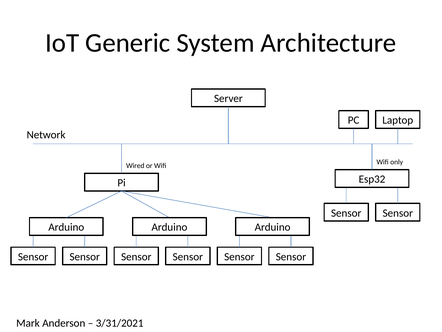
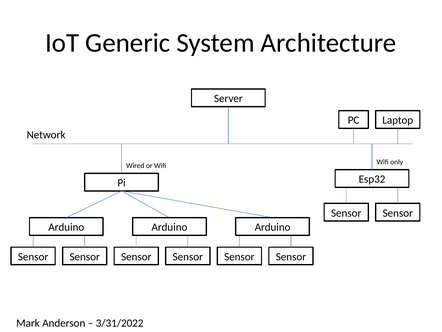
3/31/2021: 3/31/2021 -> 3/31/2022 (120, 323)
